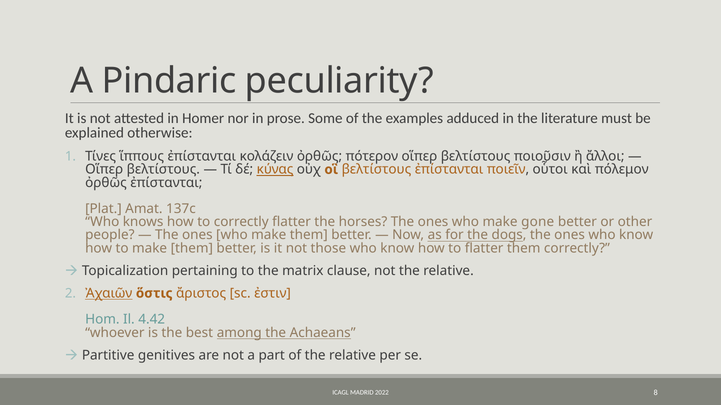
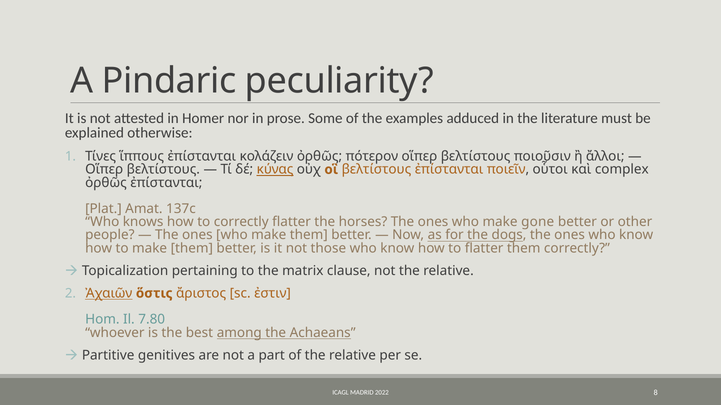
πόλεμον: πόλεμον -> complex (622, 170)
4.42: 4.42 -> 7.80 (152, 320)
